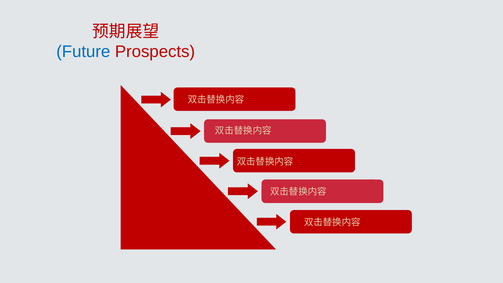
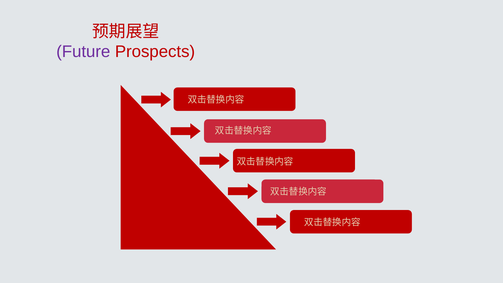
Future colour: blue -> purple (83, 52)
